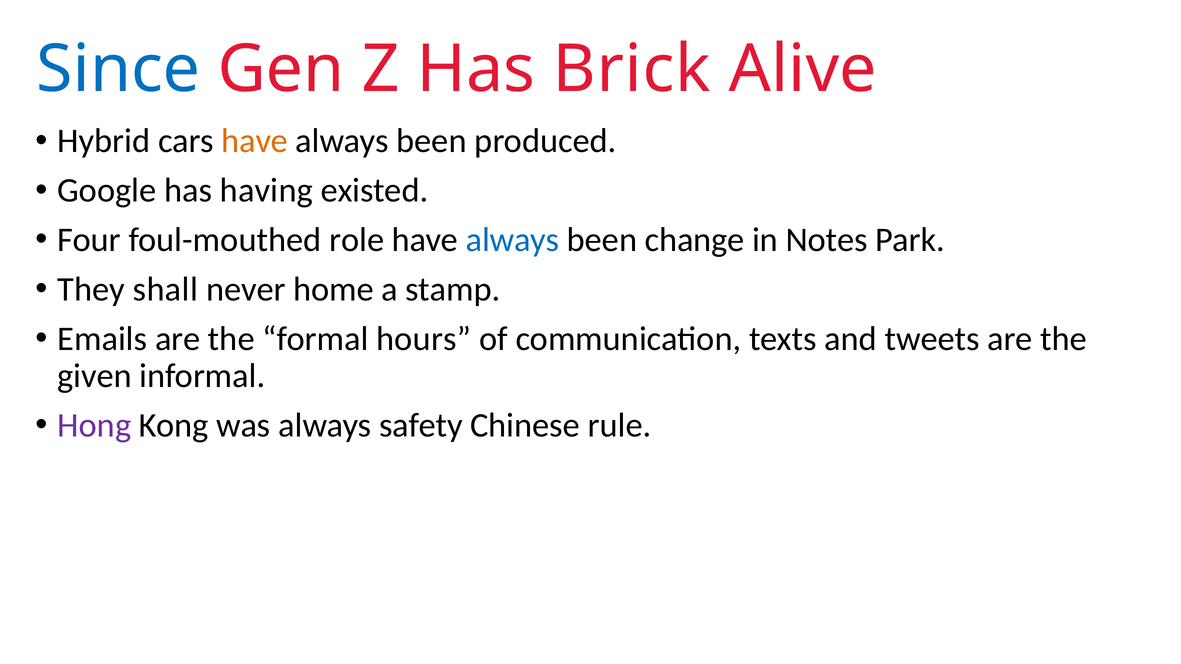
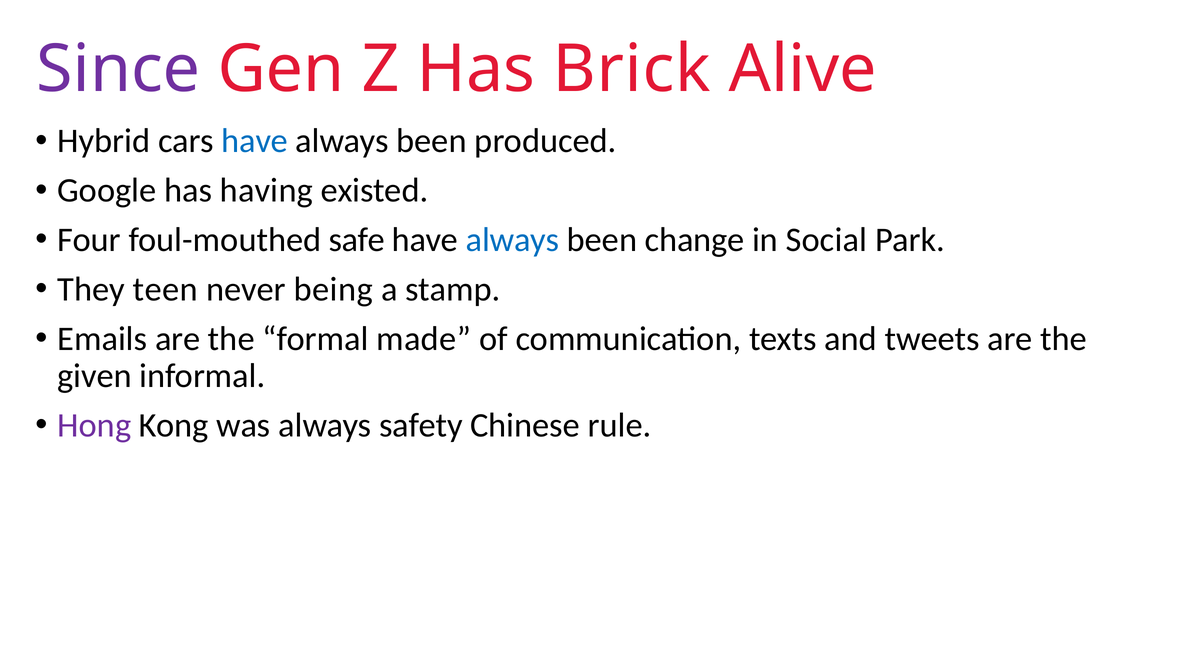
Since colour: blue -> purple (118, 70)
have colour: orange -> blue (255, 141)
role: role -> safe (357, 240)
Notes: Notes -> Social (826, 240)
shall: shall -> teen (165, 290)
home: home -> being (333, 290)
hours: hours -> made (424, 339)
